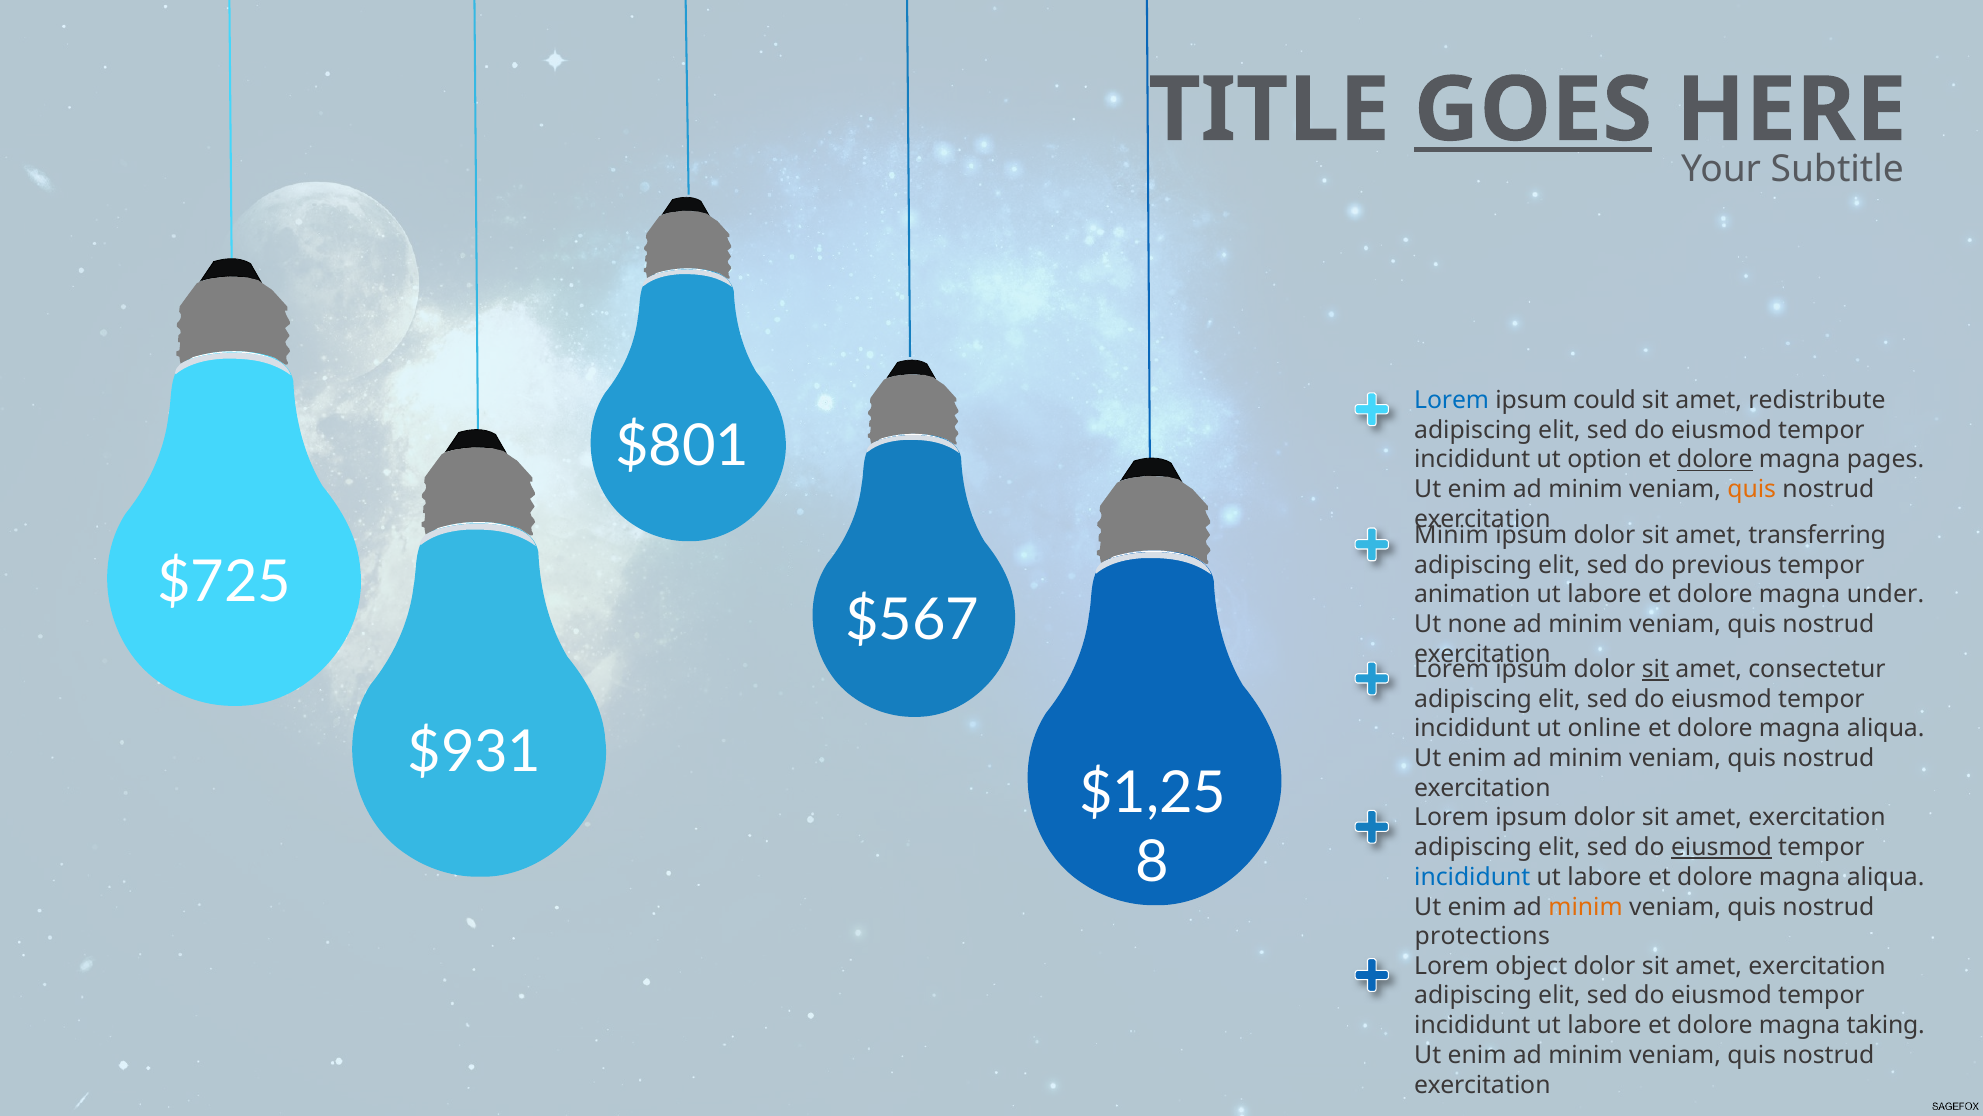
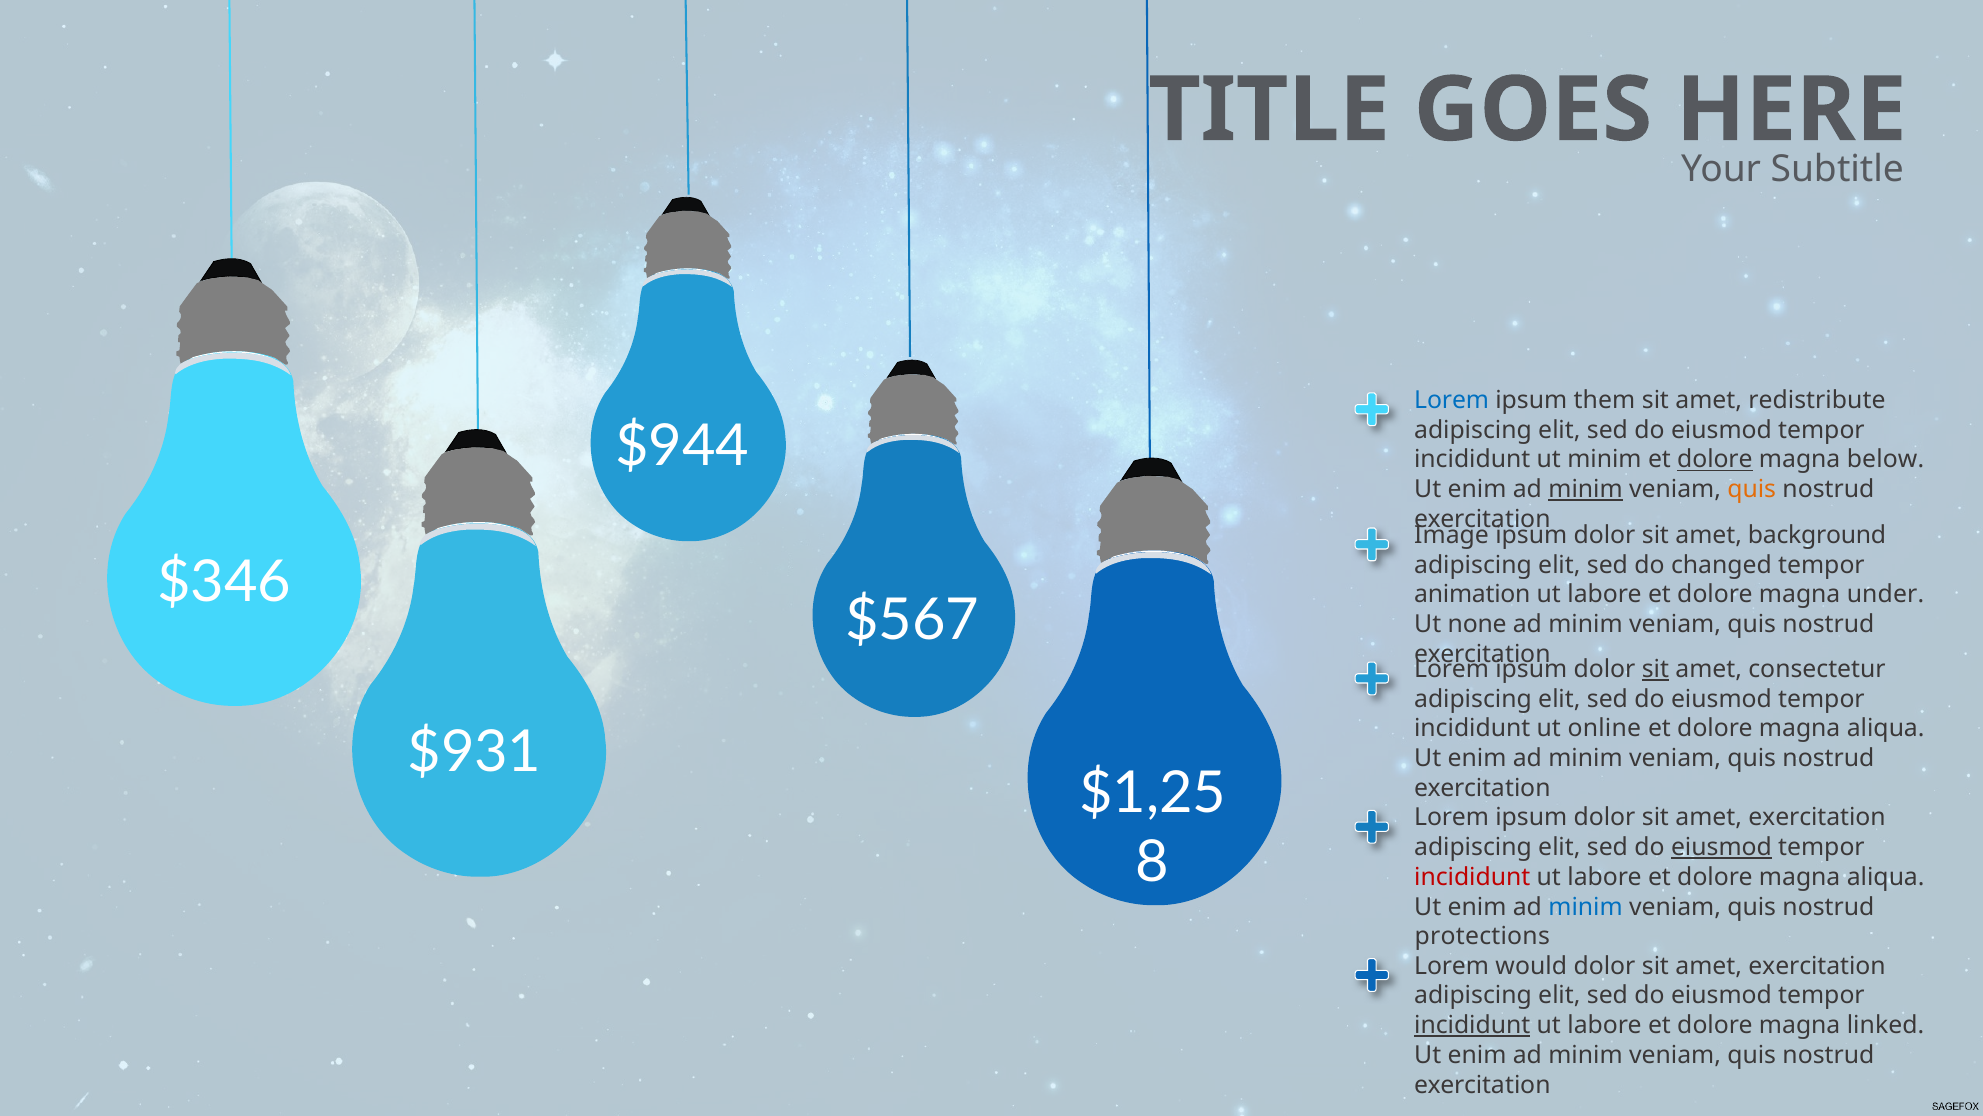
GOES underline: present -> none (1533, 110)
could: could -> them (1604, 400)
$801: $801 -> $944 (682, 446)
ut option: option -> minim (1604, 459)
pages: pages -> below (1885, 459)
minim underline: none -> present (1586, 489)
Minim: Minim -> Image (1452, 535)
transferring: transferring -> background (1817, 535)
previous: previous -> changed (1721, 565)
$725: $725 -> $346 (224, 583)
incididunt colour: blue -> red (1472, 877)
minim colour: orange -> blue (1586, 906)
object: object -> would (1531, 965)
incididunt underline: none -> present (1472, 1025)
taking: taking -> linked (1886, 1025)
